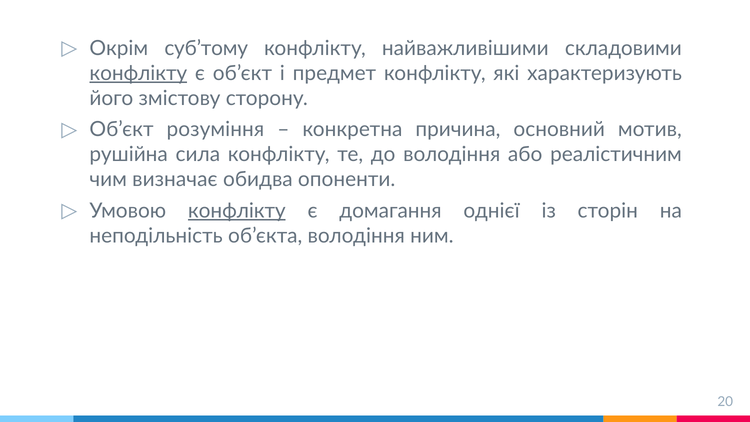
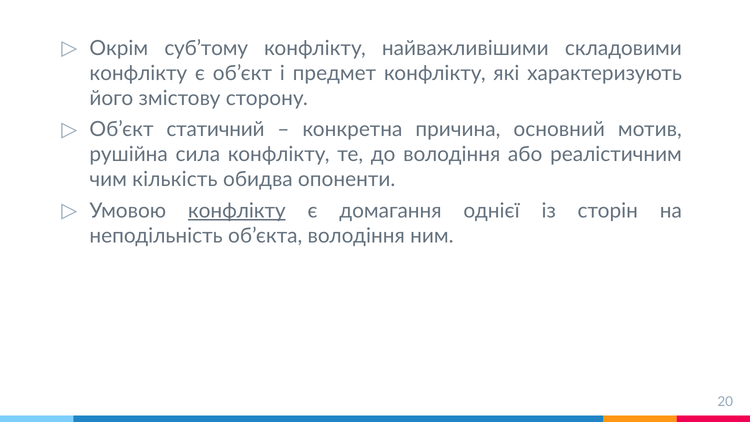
конфлікту underline: present -> none (138, 73)
розуміння: розуміння -> статичний (216, 130)
визначає: визначає -> кількість (175, 180)
